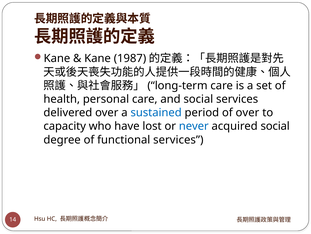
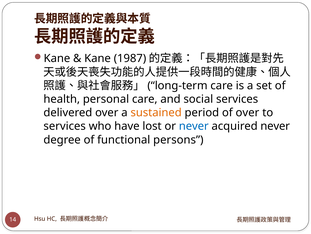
sustained colour: blue -> orange (156, 112)
capacity: capacity -> services (65, 126)
acquired social: social -> never (275, 126)
functional services: services -> persons (178, 139)
